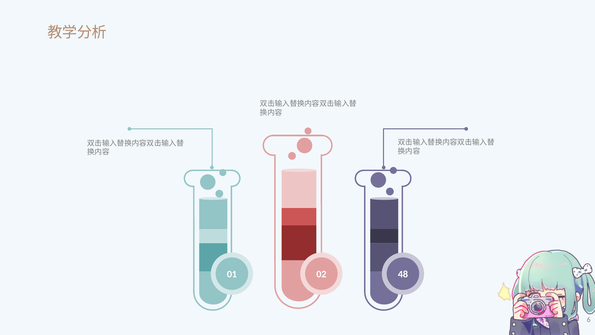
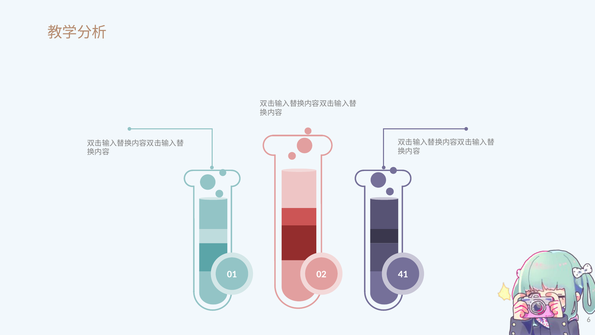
48: 48 -> 41 (403, 274)
